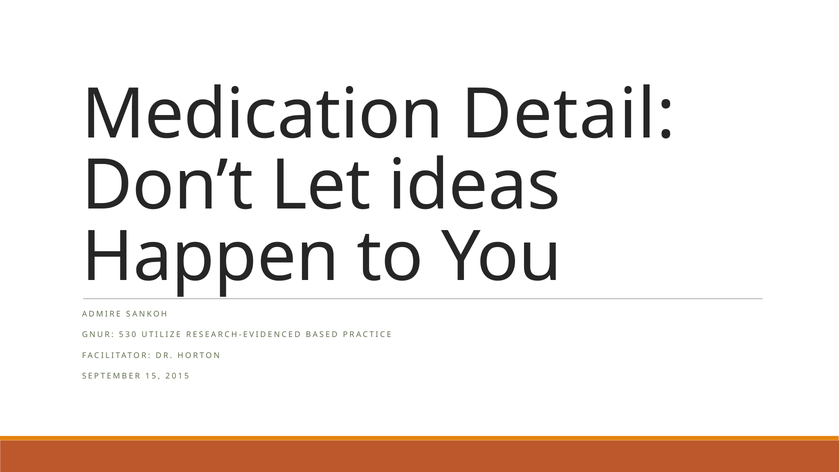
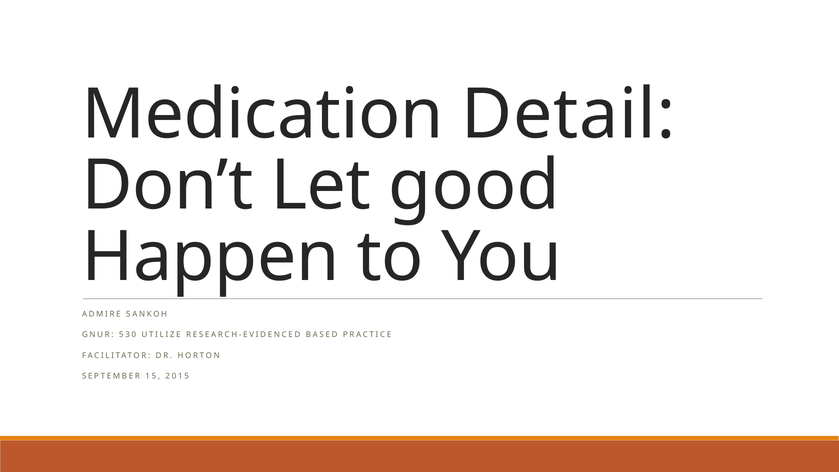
ideas: ideas -> good (474, 186)
